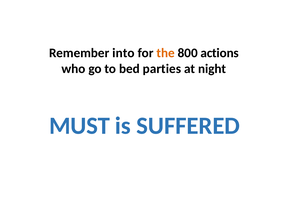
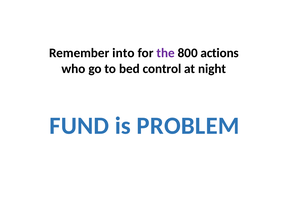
the colour: orange -> purple (166, 53)
parties: parties -> control (162, 69)
MUST: MUST -> FUND (79, 126)
SUFFERED: SUFFERED -> PROBLEM (188, 126)
